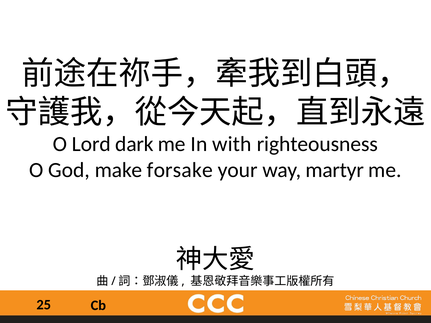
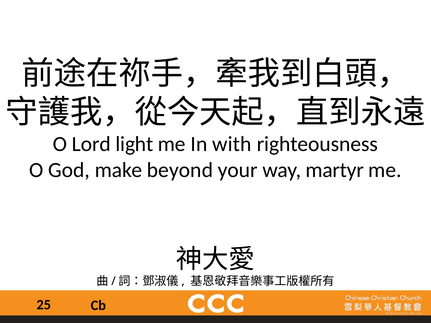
dark: dark -> light (134, 144)
forsake: forsake -> beyond (180, 170)
